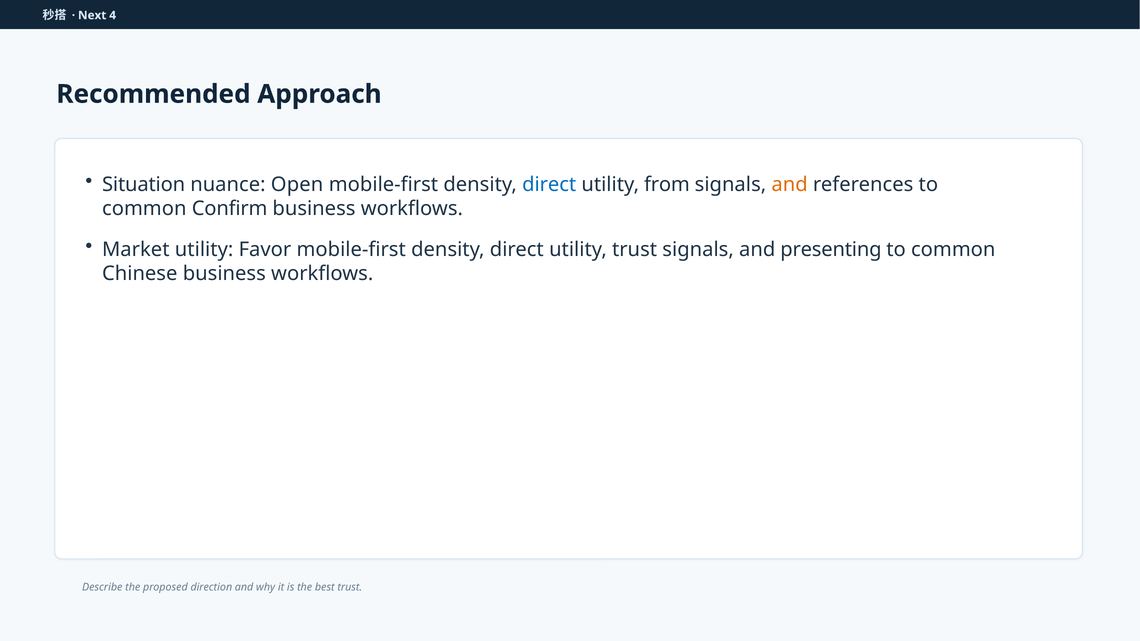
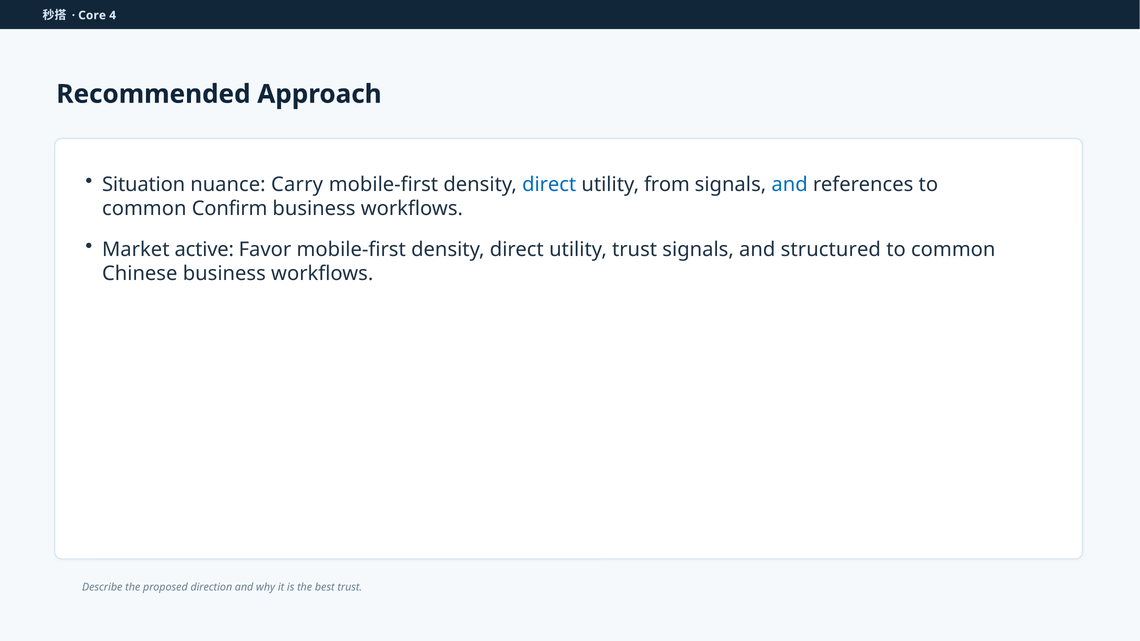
Next: Next -> Core (92, 15)
Open: Open -> Carry (297, 184)
and colour: orange -> blue (790, 184)
Market utility: utility -> active (204, 250)
presenting: presenting -> structured (831, 250)
